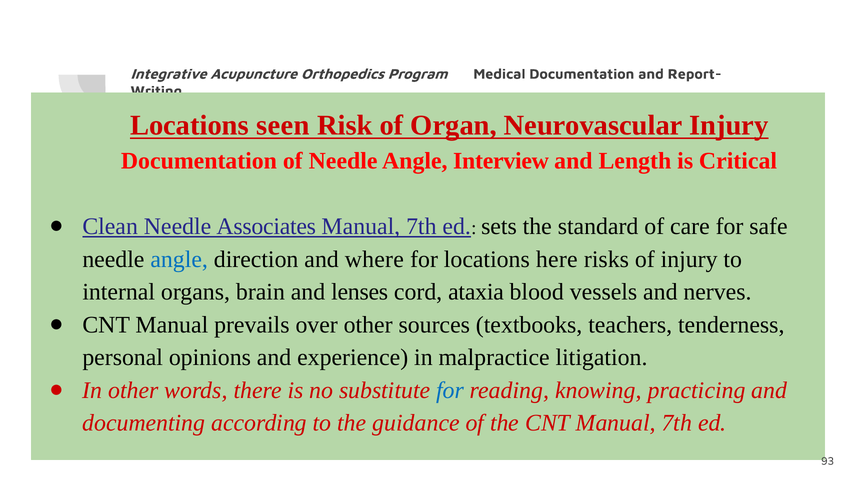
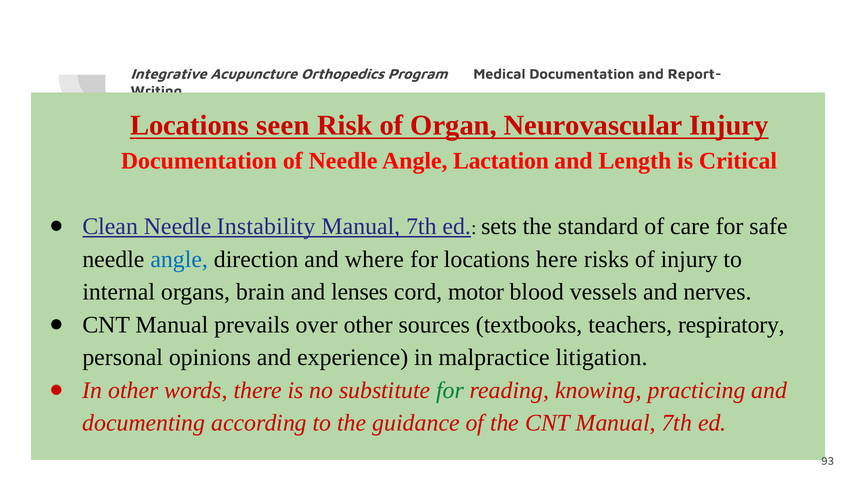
Interview: Interview -> Lactation (501, 161)
Associates: Associates -> Instability (266, 227)
ataxia: ataxia -> motor (476, 292)
tenderness: tenderness -> respiratory (731, 325)
for colour: blue -> green (450, 391)
